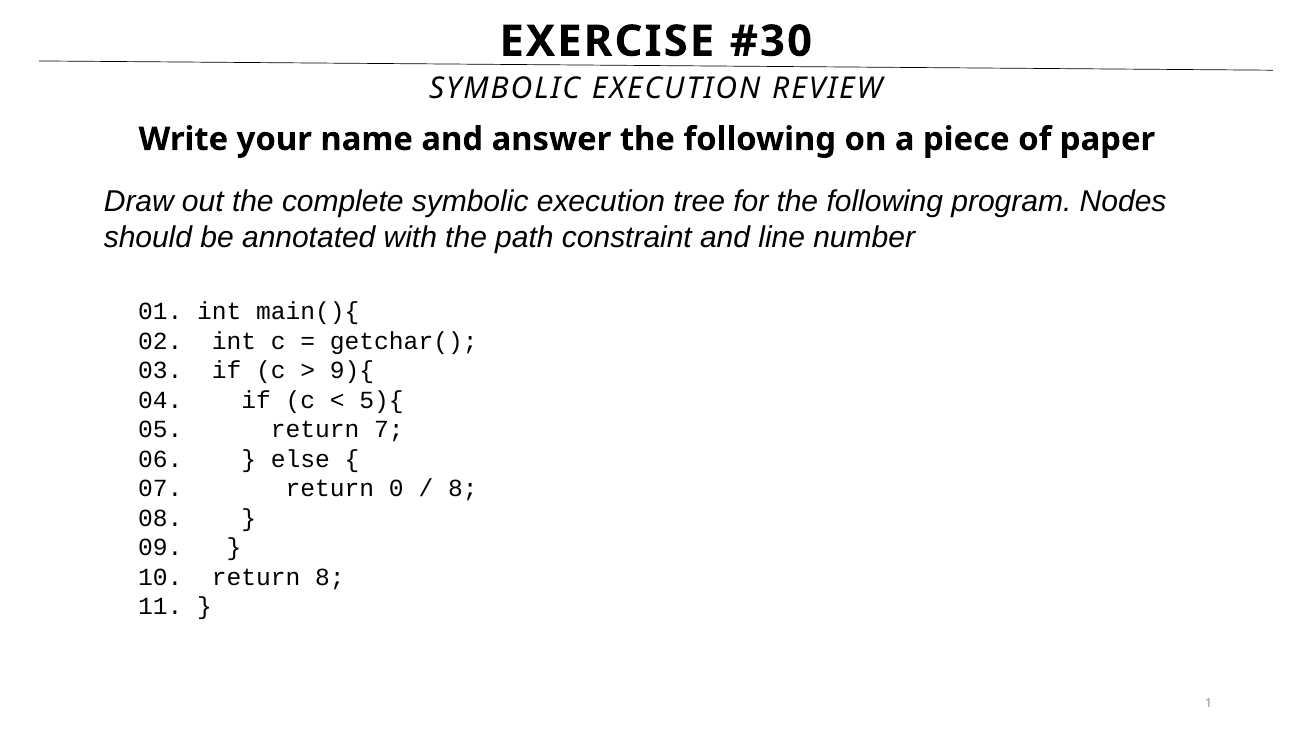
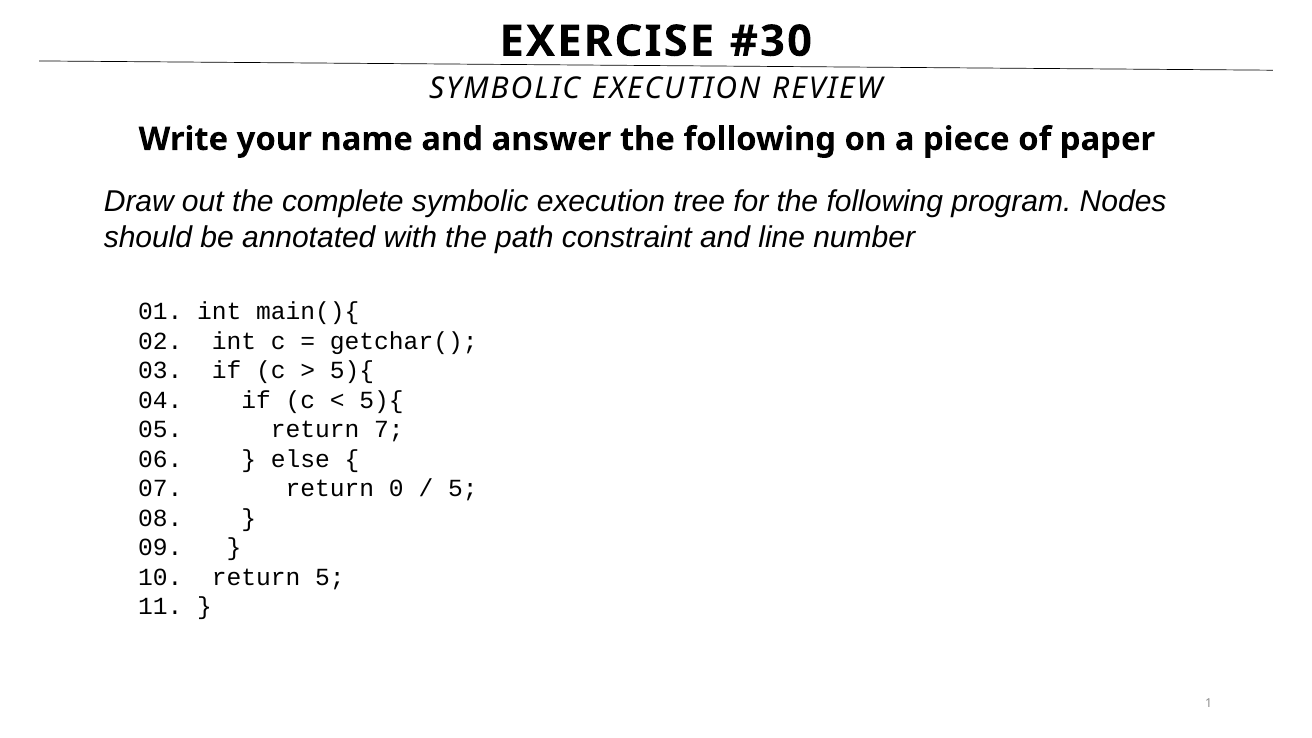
9){: 9){ -> 5){ (352, 371)
8: 8 -> 5 (463, 489)
return 8: 8 -> 5 (330, 577)
